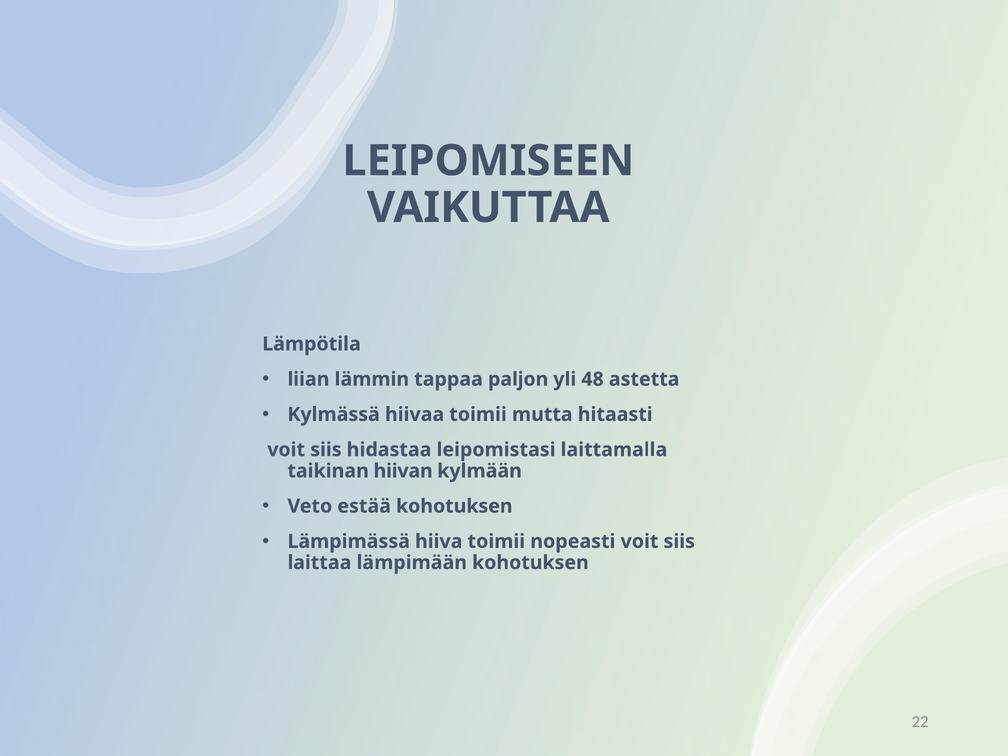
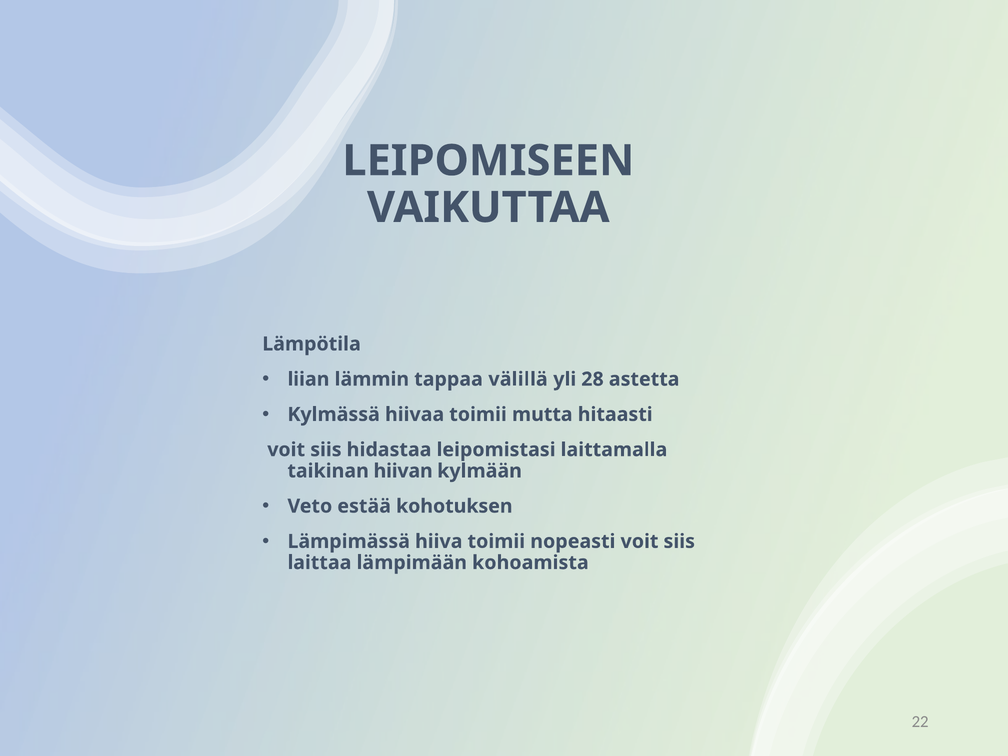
paljon: paljon -> välillä (518, 379)
48: 48 -> 28 (593, 379)
lämpimään kohotuksen: kohotuksen -> kohoamista (530, 563)
